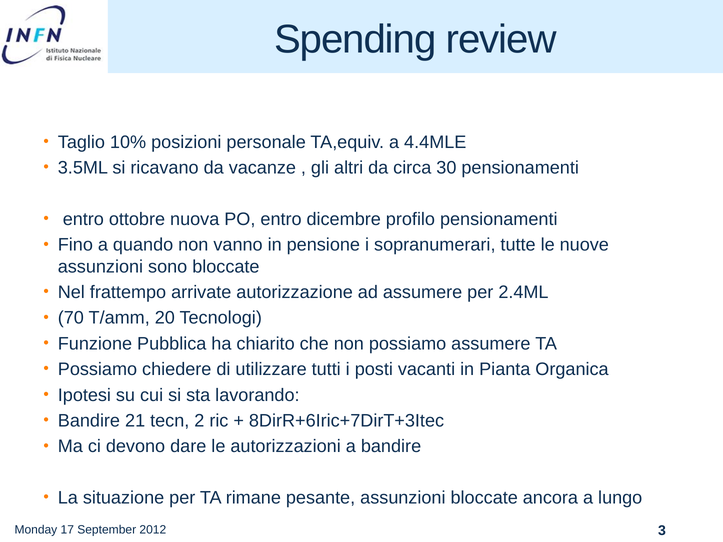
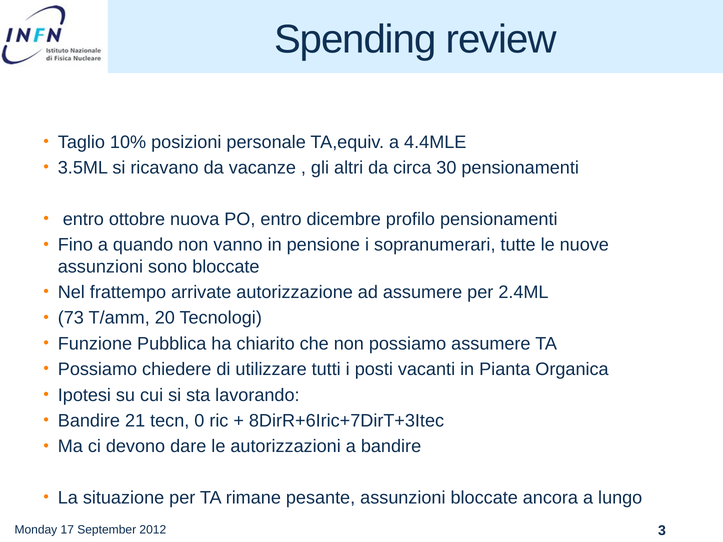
70: 70 -> 73 (71, 318)
2: 2 -> 0 (199, 421)
